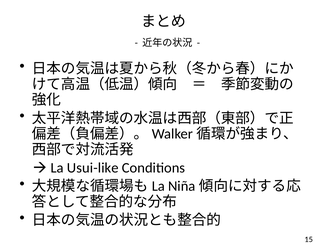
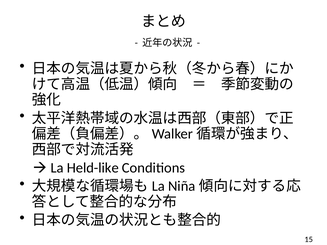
Usui-like: Usui-like -> Held-like (93, 168)
